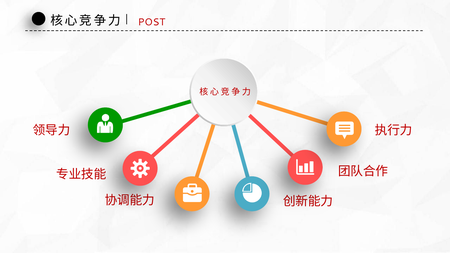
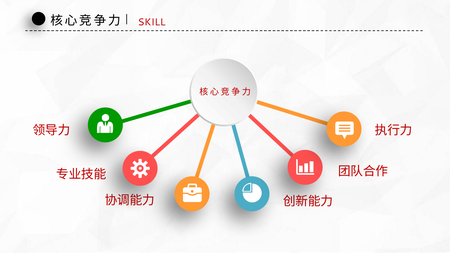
POST: POST -> SKILL (152, 22)
